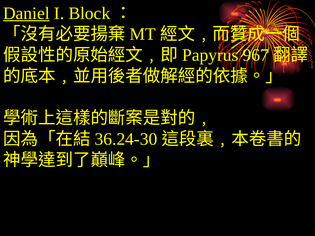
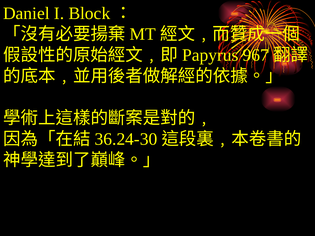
Daniel underline: present -> none (26, 13)
